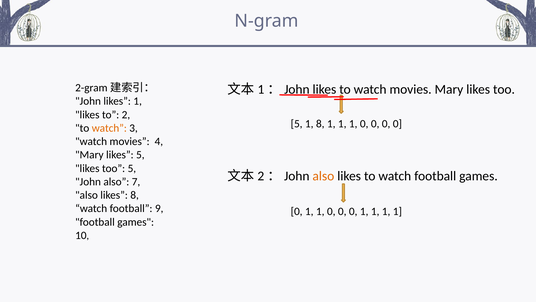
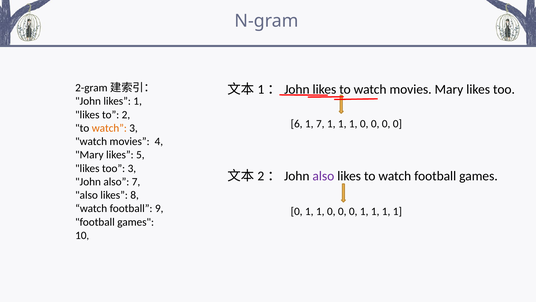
5: 5 -> 6 (297, 124)
1 8: 8 -> 7 (320, 124)
too 5: 5 -> 3 (132, 168)
also colour: orange -> purple (323, 176)
